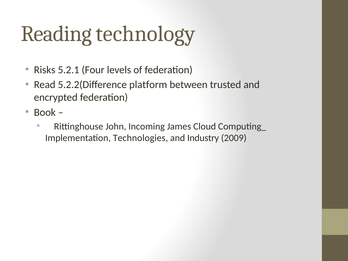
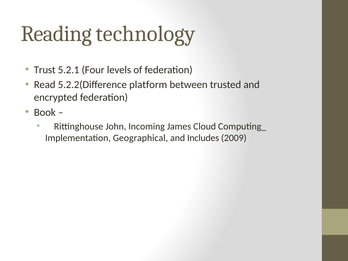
Risks: Risks -> Trust (45, 70)
Technologies: Technologies -> Geographical (140, 138)
Industry: Industry -> Includes (203, 138)
